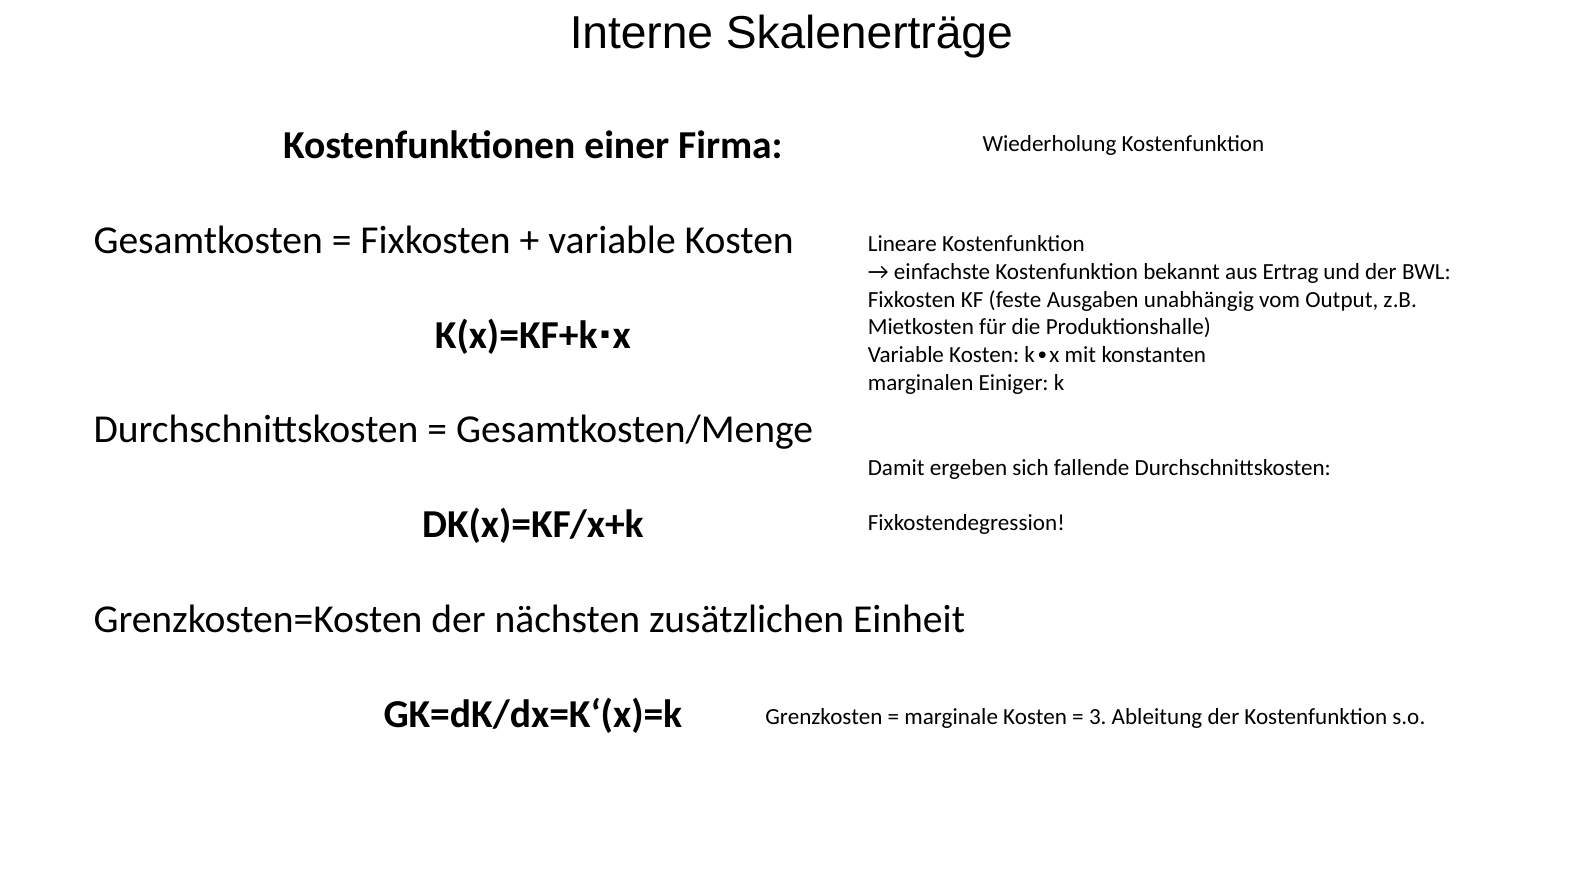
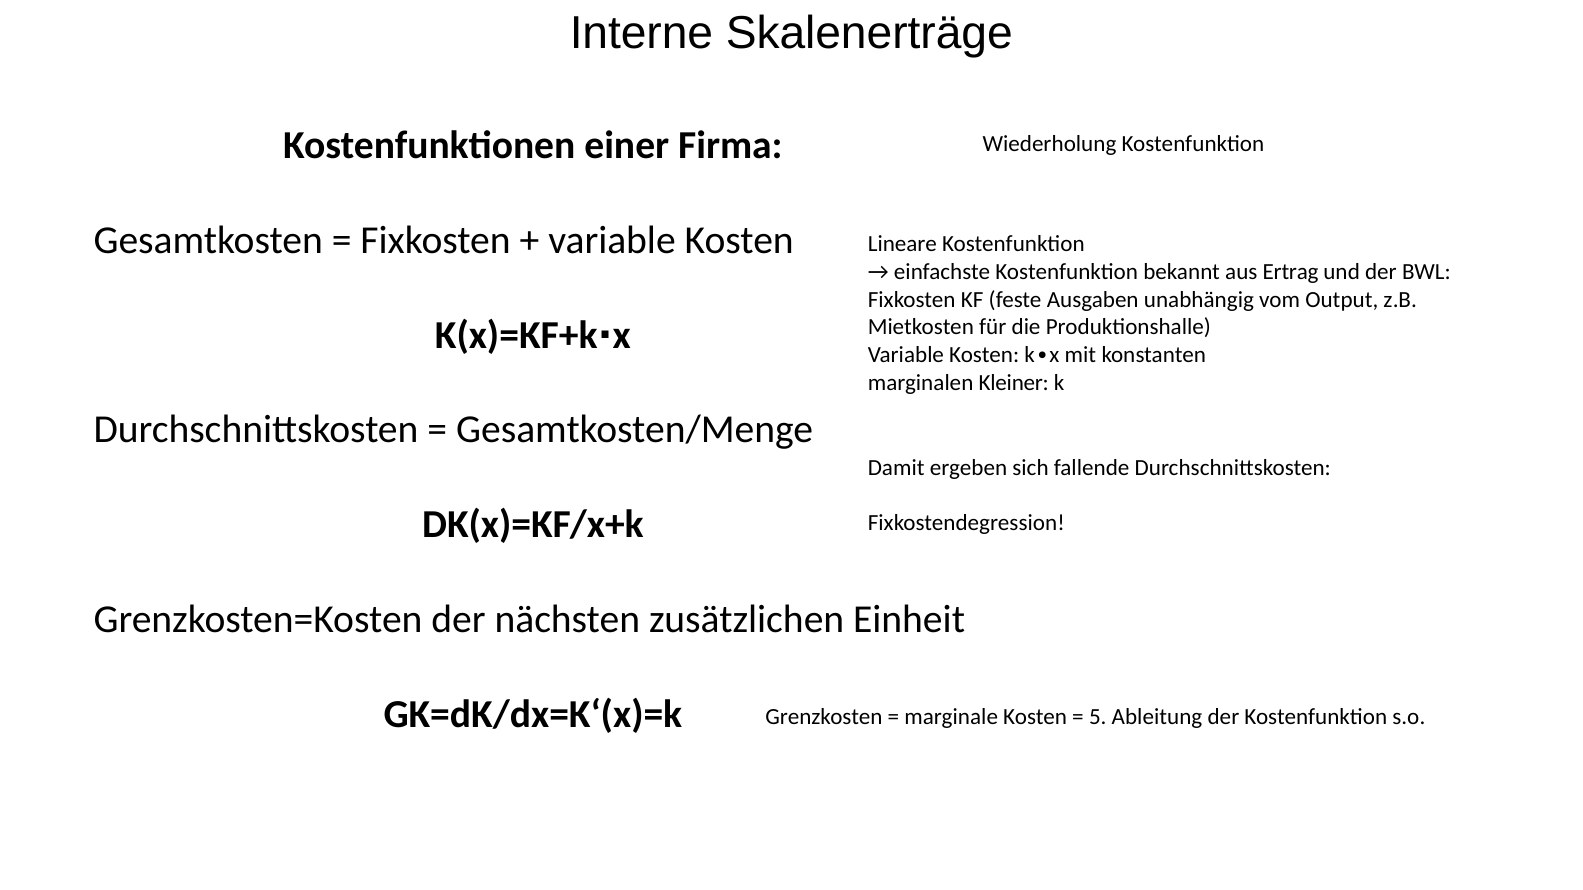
Einiger: Einiger -> Kleiner (1014, 383)
3: 3 -> 5 (1098, 717)
